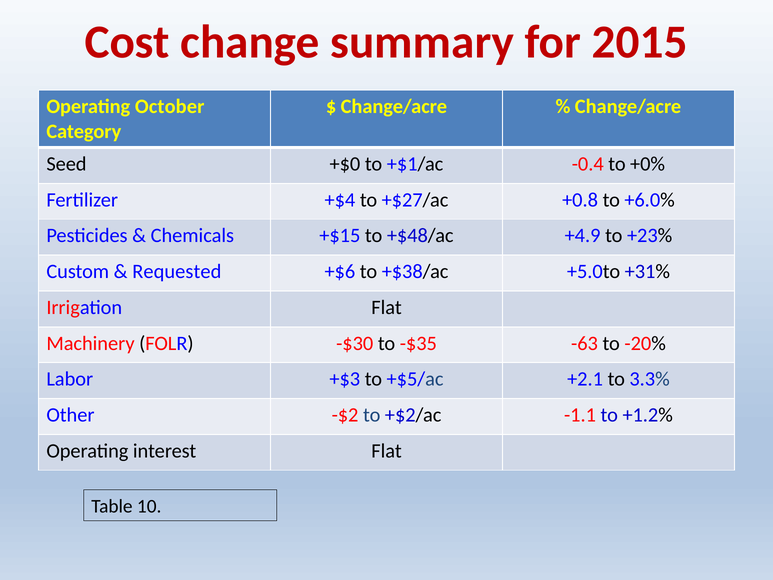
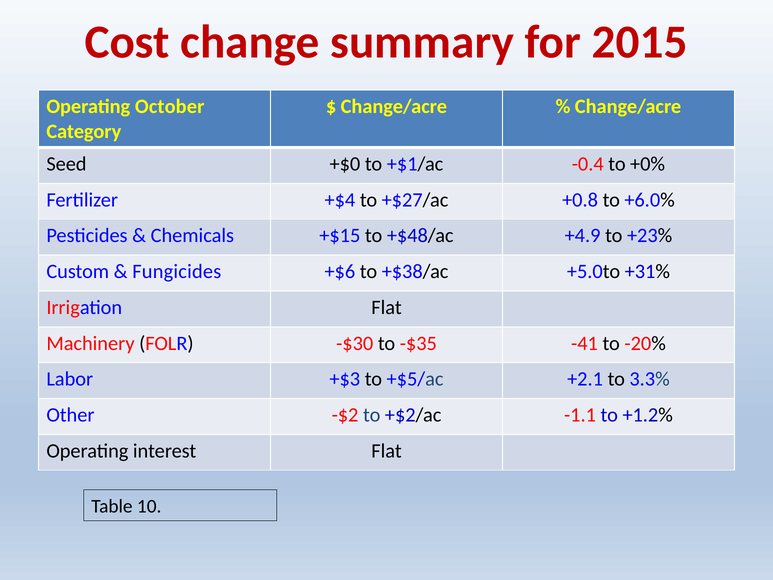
Requested: Requested -> Fungicides (177, 271)
-63: -63 -> -41 (585, 343)
